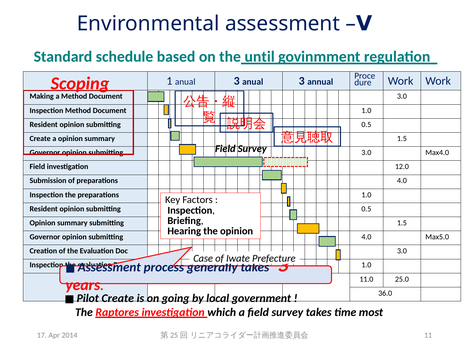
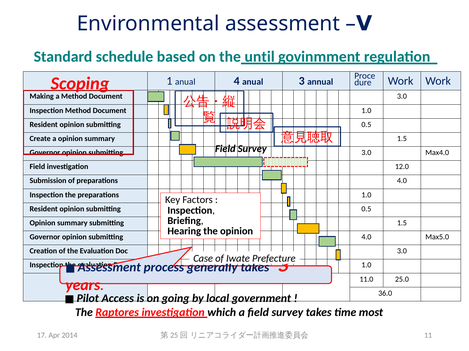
1 anual 3: 3 -> 4 (237, 81)
Create: Create -> Access (118, 299)
